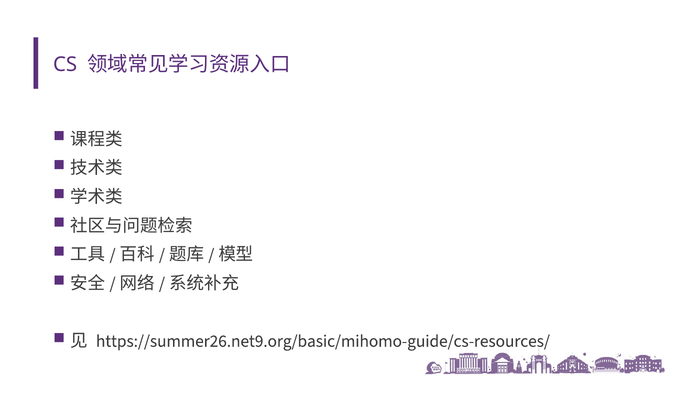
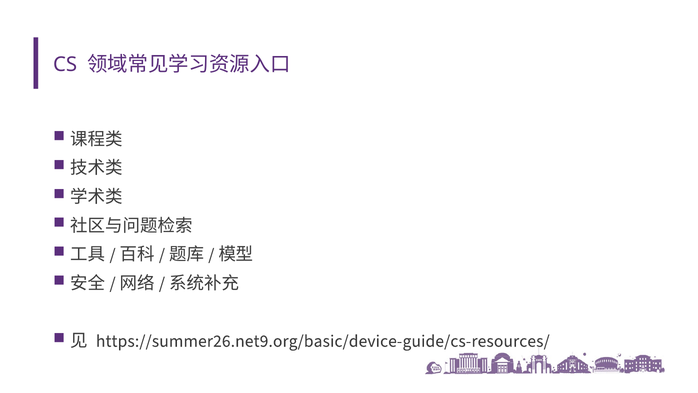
https://summer26.net9.org/basic/mihomo-guide/cs-resources/: https://summer26.net9.org/basic/mihomo-guide/cs-resources/ -> https://summer26.net9.org/basic/device-guide/cs-resources/ (323, 341)
